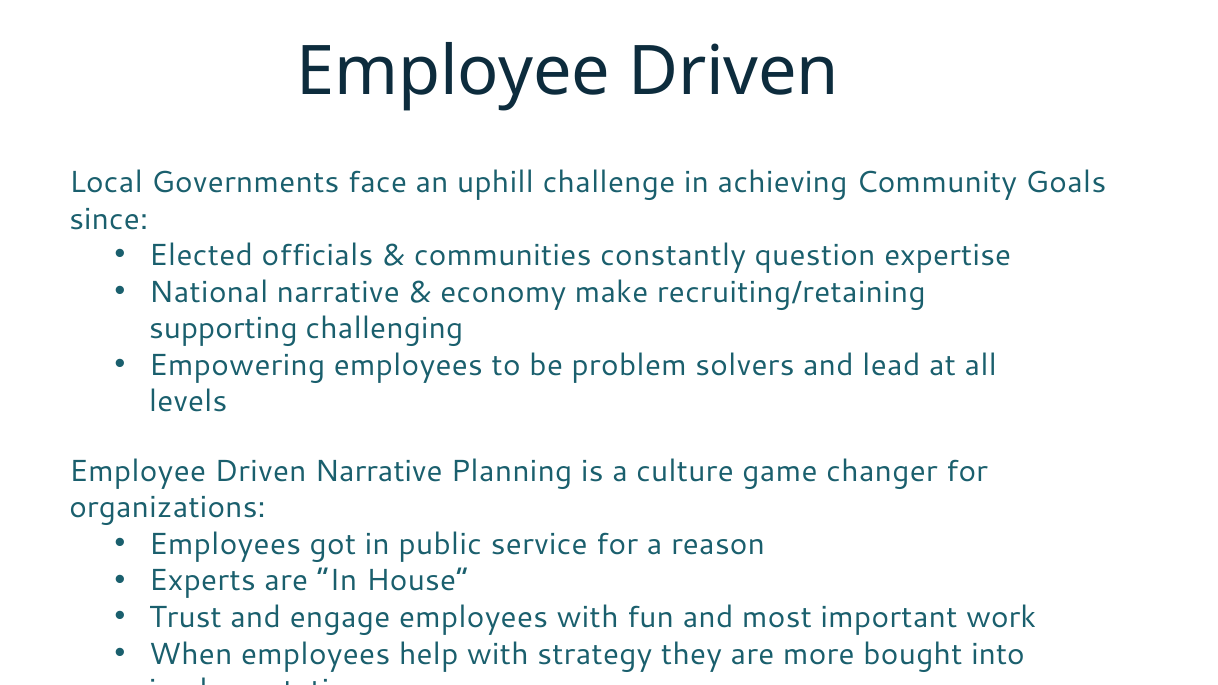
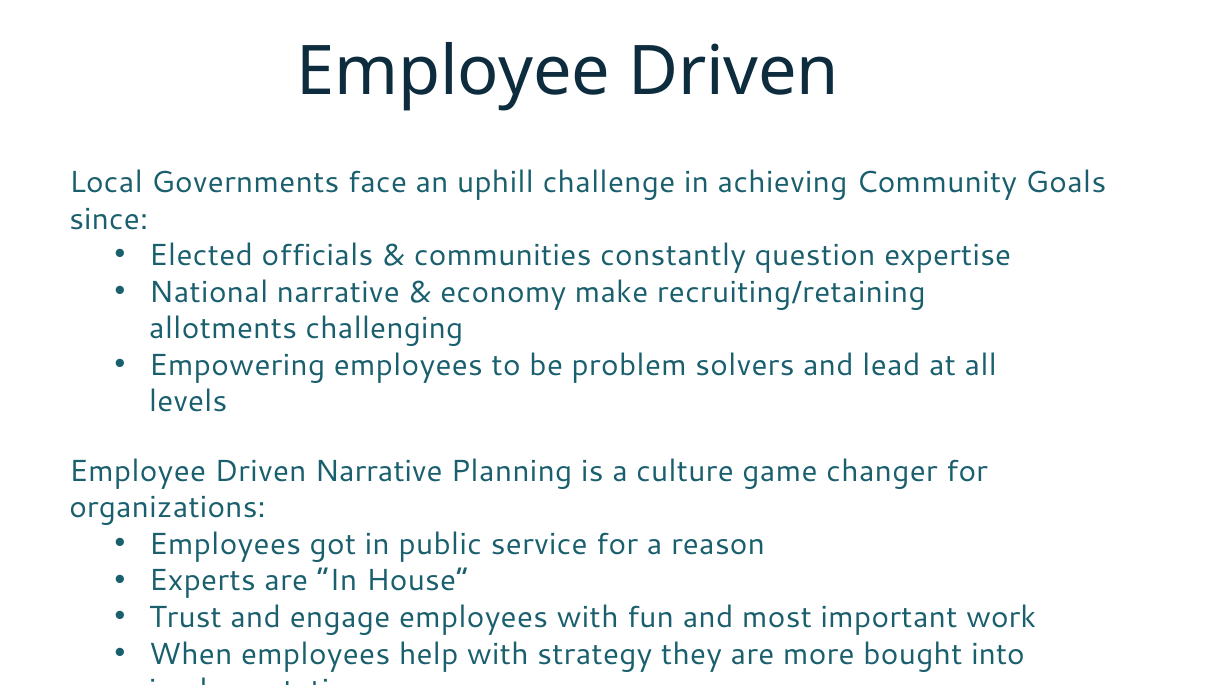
supporting: supporting -> allotments (223, 329)
